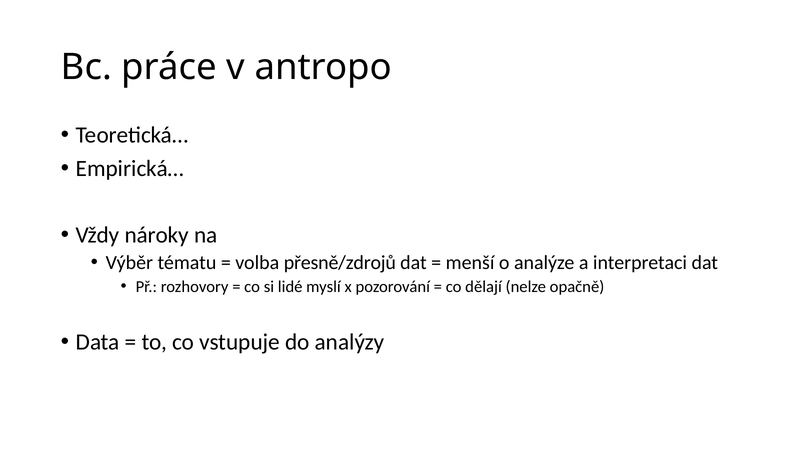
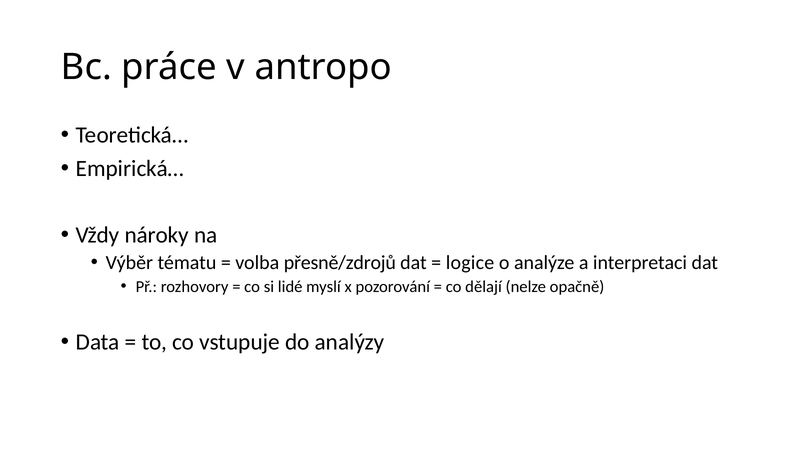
menší: menší -> logice (470, 263)
